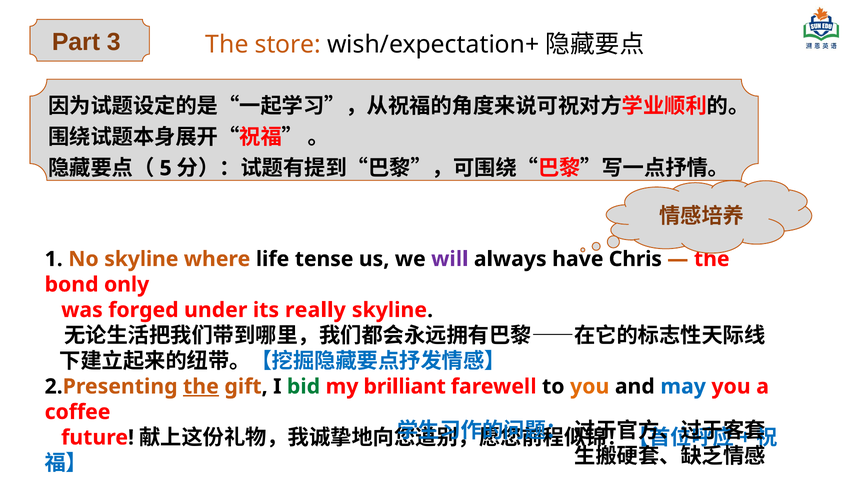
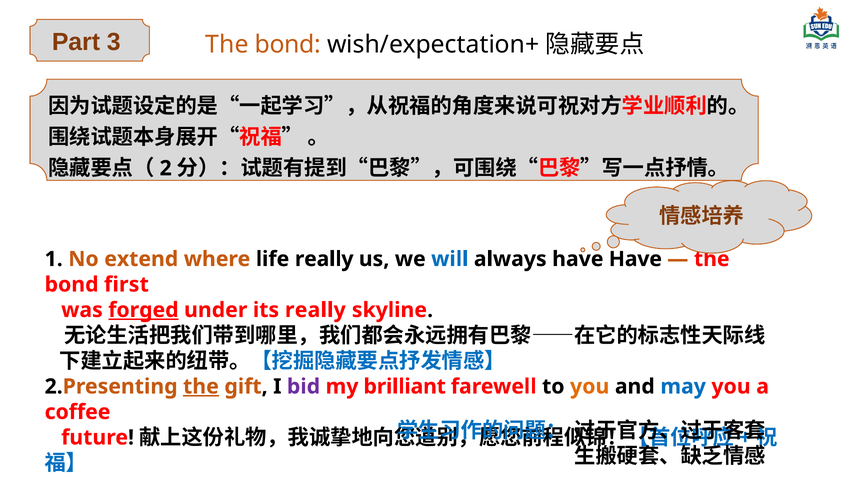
store: store -> bond (288, 44)
5: 5 -> 2 (166, 168)
No skyline: skyline -> extend (141, 259)
life tense: tense -> really (324, 259)
will colour: purple -> blue (450, 259)
have Chris: Chris -> Have (635, 259)
only: only -> first (126, 285)
forged underline: none -> present (143, 310)
bid colour: green -> purple (303, 387)
